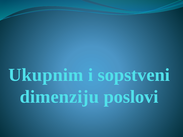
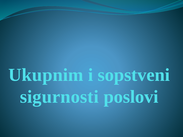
dimenziju: dimenziju -> sigurnosti (59, 97)
